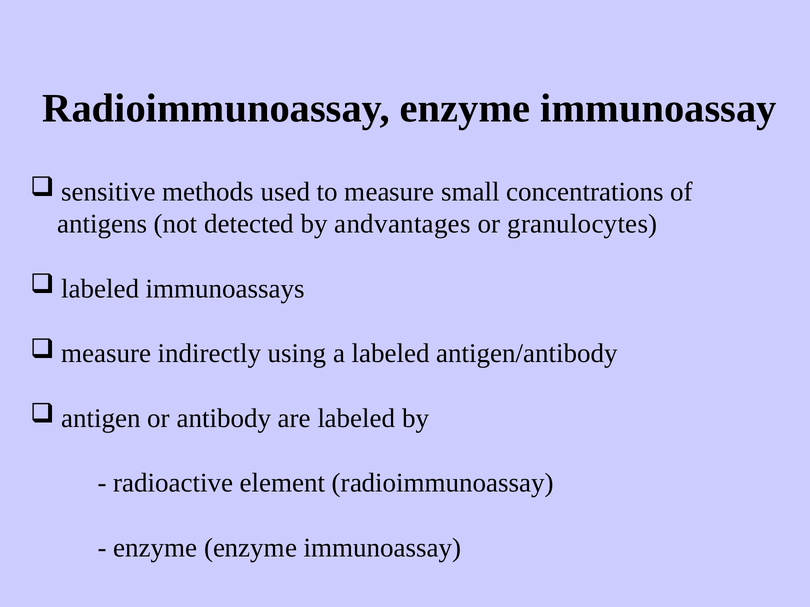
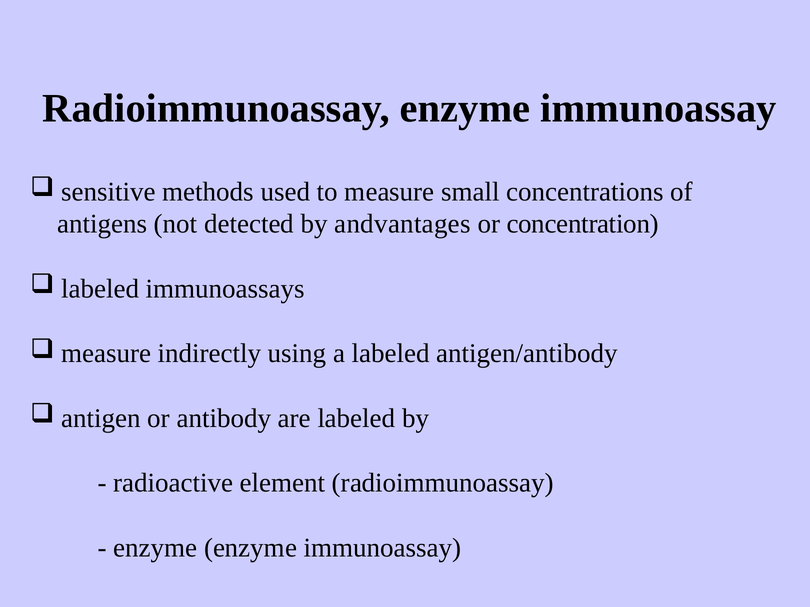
granulocytes: granulocytes -> concentration (583, 224)
